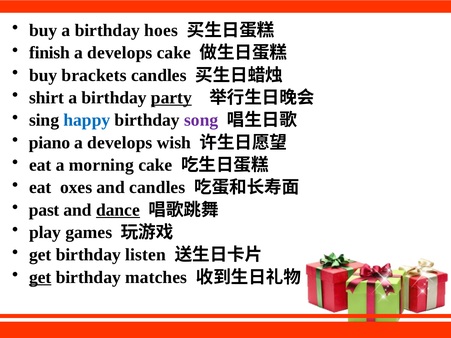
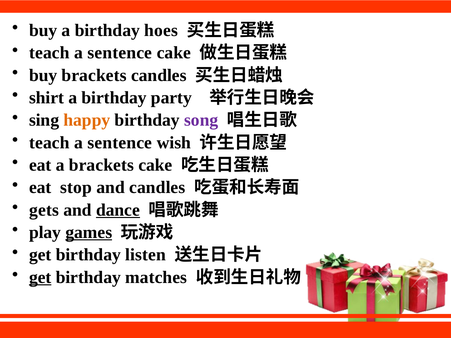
finish: finish -> teach (49, 53)
develops: develops -> sentence (120, 53)
party underline: present -> none (171, 98)
happy colour: blue -> orange (87, 120)
piano: piano -> teach (49, 143)
develops: develops -> sentence (120, 143)
a morning: morning -> brackets (101, 165)
oxes: oxes -> stop (76, 188)
past: past -> gets (44, 210)
games underline: none -> present (89, 233)
